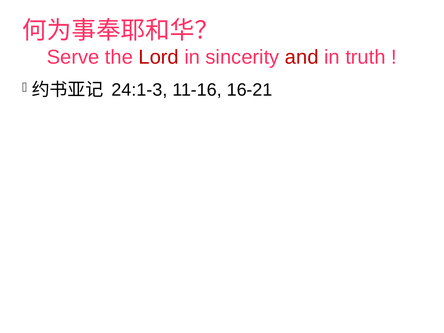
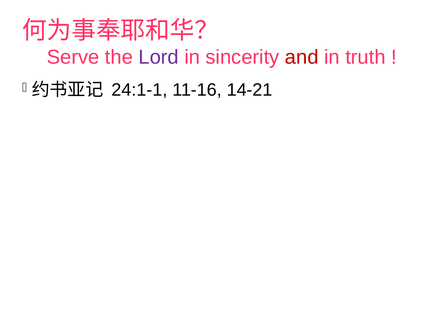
Lord colour: red -> purple (159, 57)
24:1-3: 24:1-3 -> 24:1-1 (140, 90)
16-21: 16-21 -> 14-21 (250, 90)
